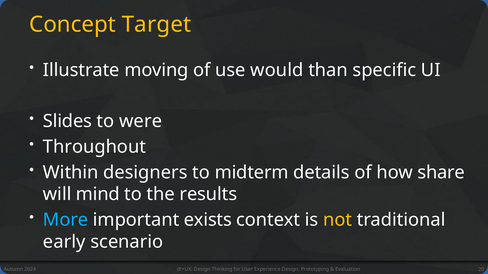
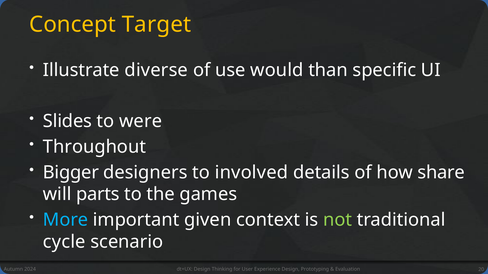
moving: moving -> diverse (156, 70)
Within: Within -> Bigger (71, 173)
midterm: midterm -> involved (251, 173)
mind: mind -> parts (98, 195)
results: results -> games (208, 195)
exists: exists -> given (208, 220)
not colour: yellow -> light green (338, 220)
early: early -> cycle (64, 242)
